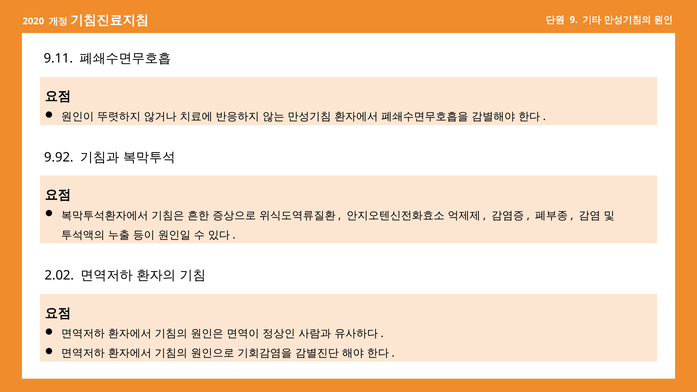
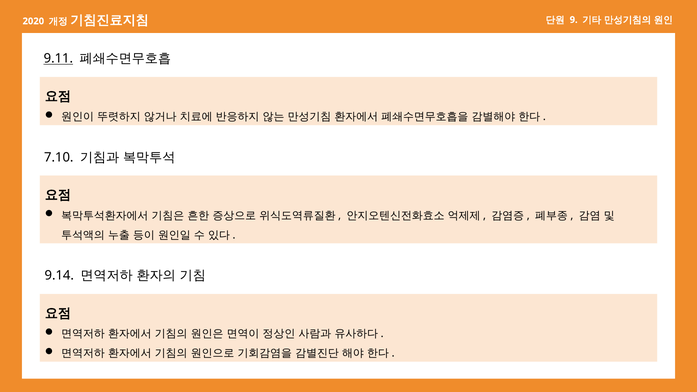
9.11 underline: none -> present (58, 59)
9.92: 9.92 -> 7.10 (59, 157)
2.02: 2.02 -> 9.14 (59, 276)
